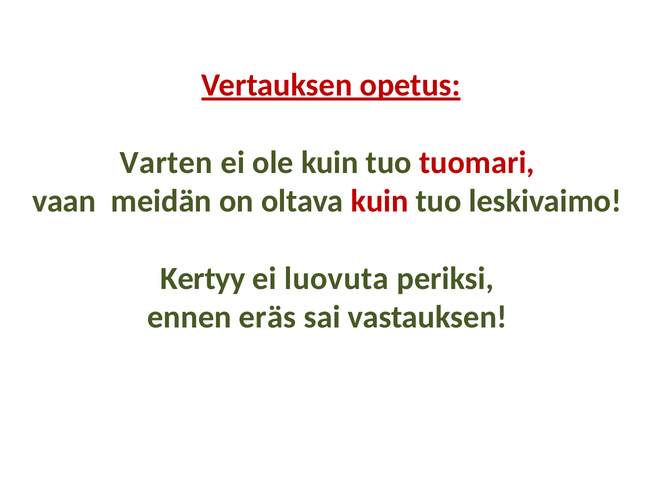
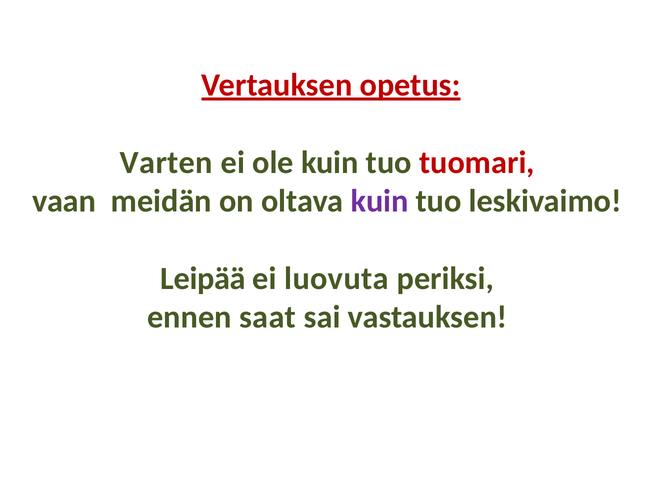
kuin colour: red -> purple (379, 201)
Kertyy: Kertyy -> Leipää (203, 279)
eräs: eräs -> saat (268, 318)
